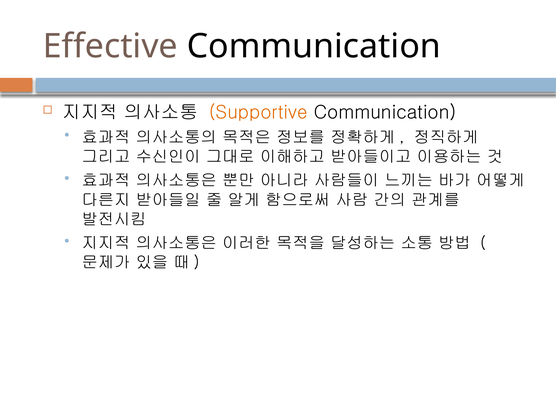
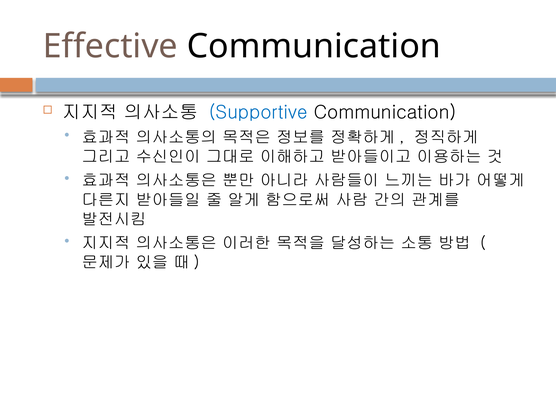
Supportive colour: orange -> blue (258, 112)
